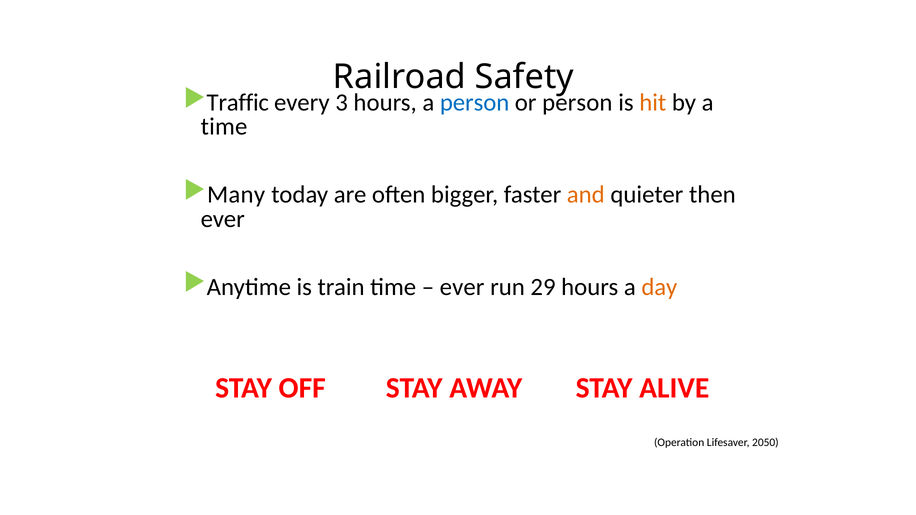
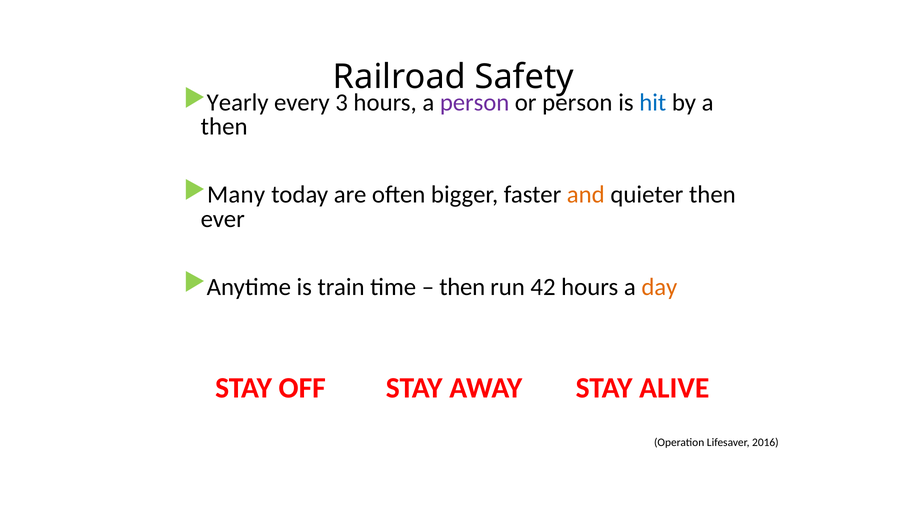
Traffic: Traffic -> Yearly (238, 103)
person colour: blue -> purple (475, 103)
hit colour: orange -> blue (653, 103)
time: time -> then (224, 127)
ever: ever -> then (462, 287)
29: 29 -> 42 (543, 287)
2050: 2050 -> 2016 (765, 443)
